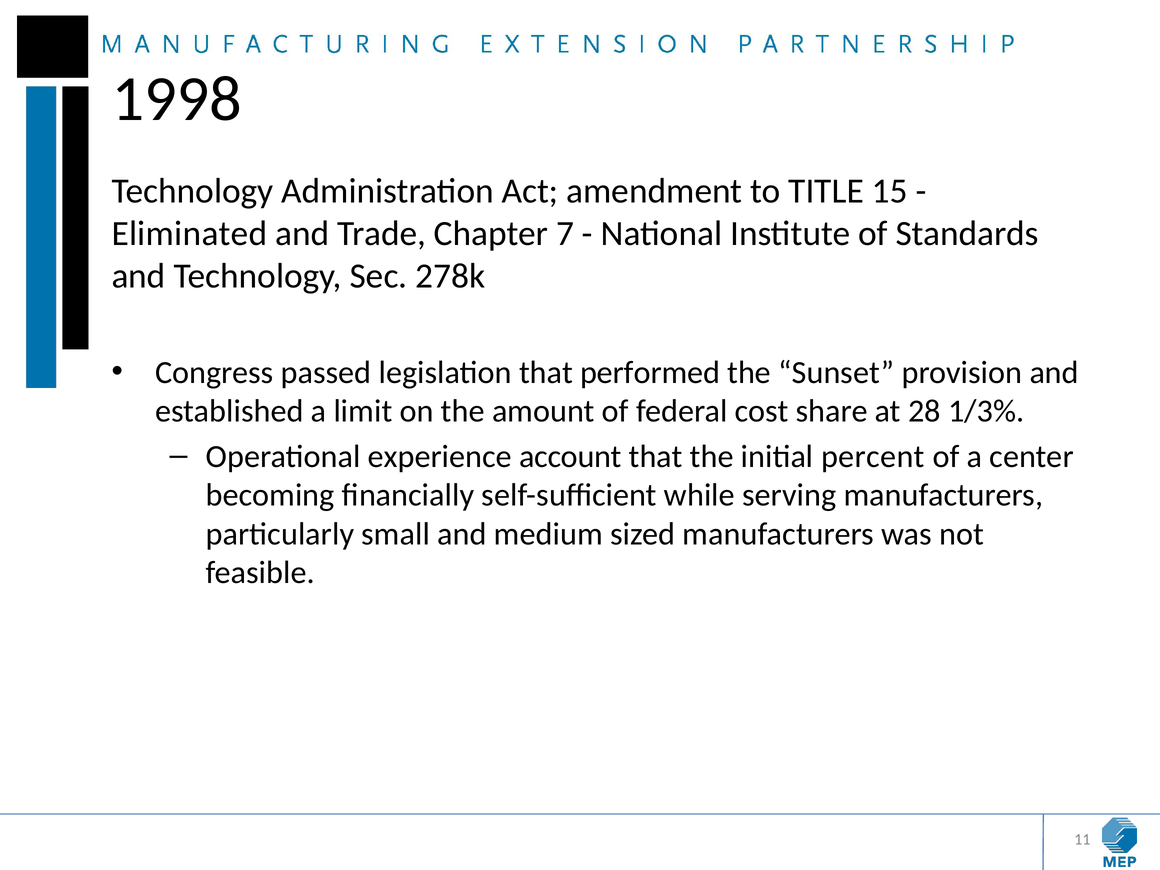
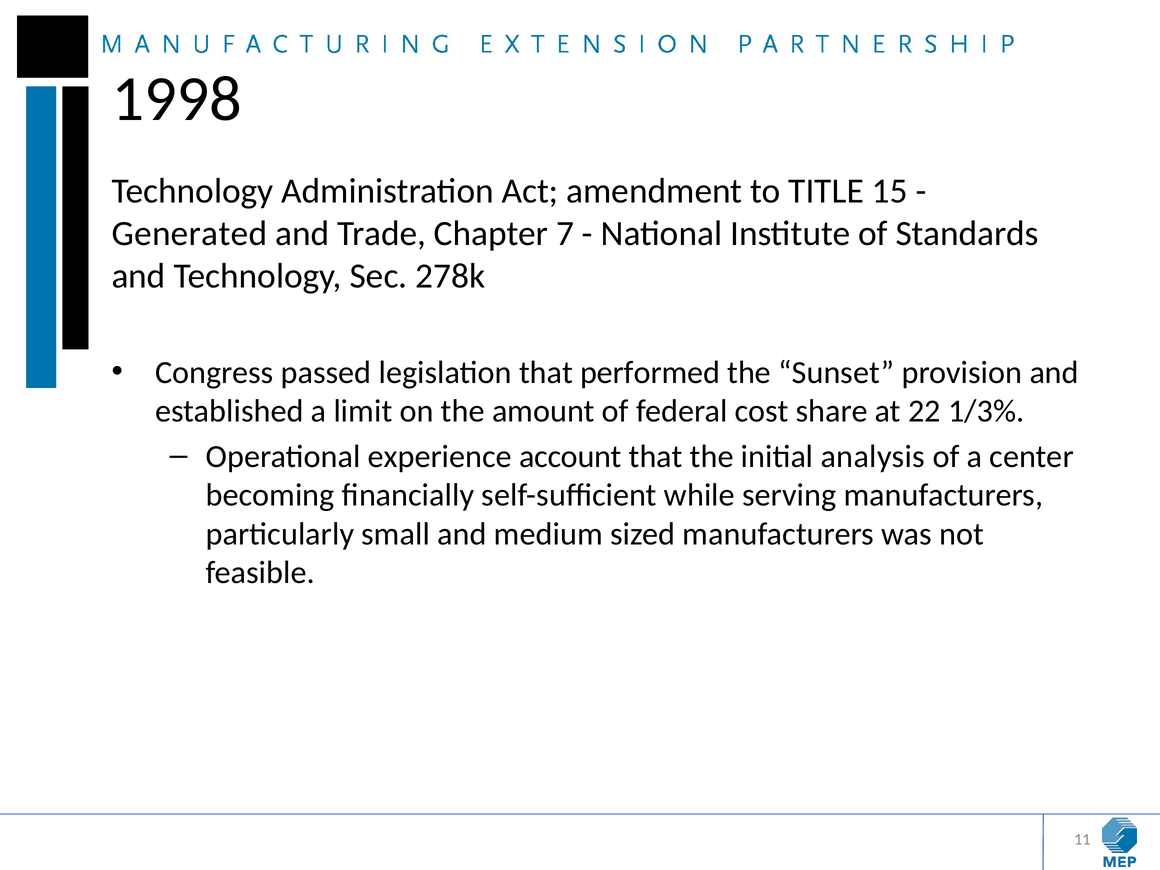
Eliminated: Eliminated -> Generated (189, 234)
28: 28 -> 22 (924, 411)
percent: percent -> analysis (873, 457)
